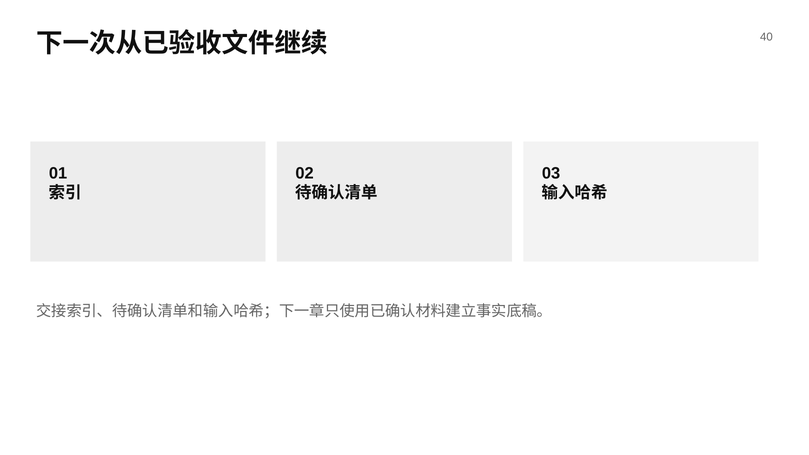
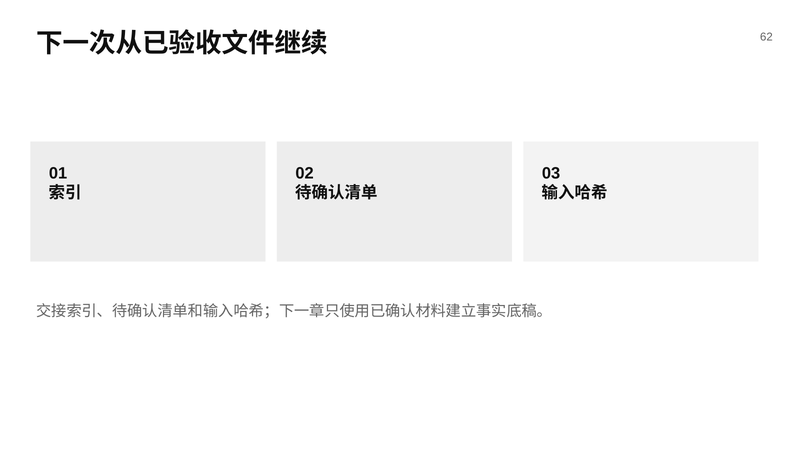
40: 40 -> 62 (766, 37)
